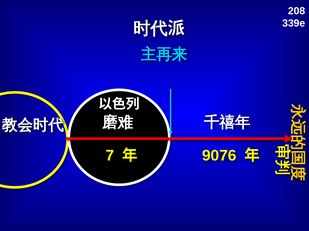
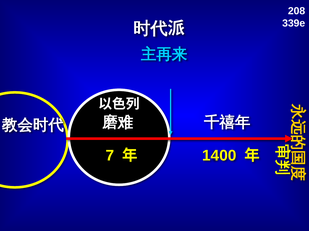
9076: 9076 -> 1400 (219, 156)
